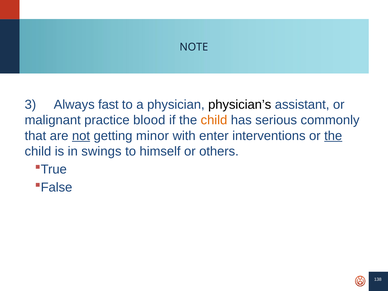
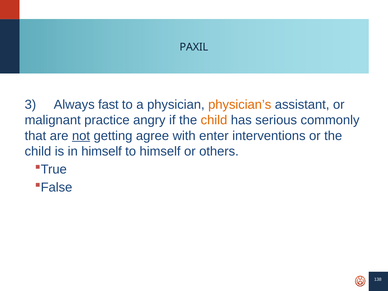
NOTE: NOTE -> PAXIL (194, 47)
physician’s colour: black -> orange (240, 105)
blood: blood -> angry (149, 120)
minor: minor -> agree (153, 136)
the underline: present -> none (333, 136)
in swings: swings -> himself (102, 151)
